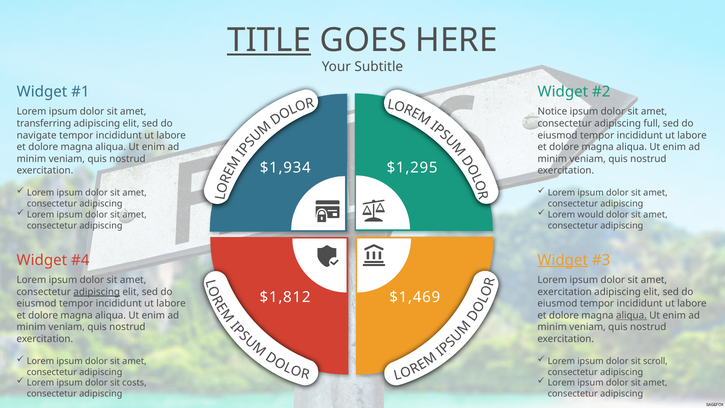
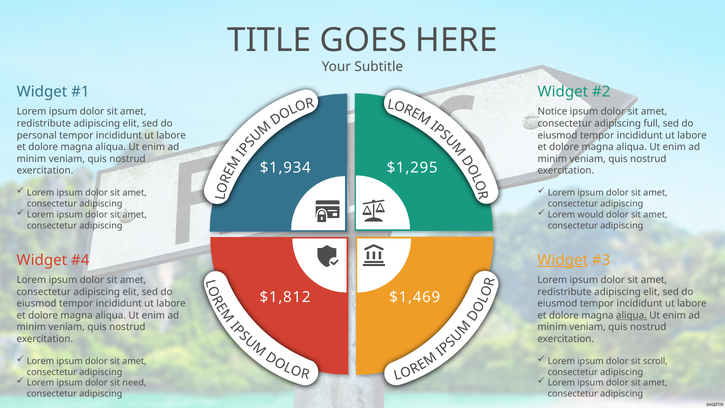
TITLE underline: present -> none (269, 40)
transferring: transferring -> redistribute (44, 123)
navigate: navigate -> personal (37, 135)
adipiscing underline: present -> none (97, 292)
exercitation: exercitation -> redistribute (565, 292)
costs: costs -> need (134, 383)
